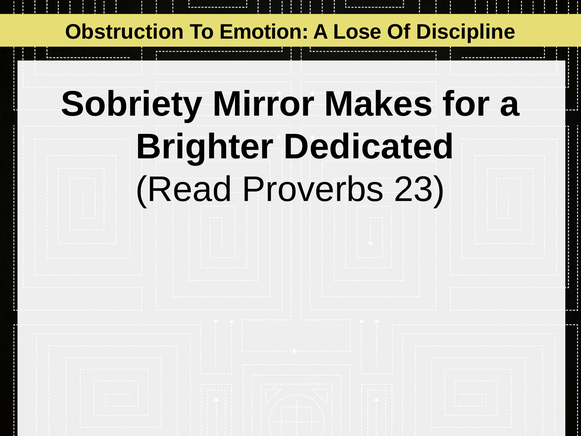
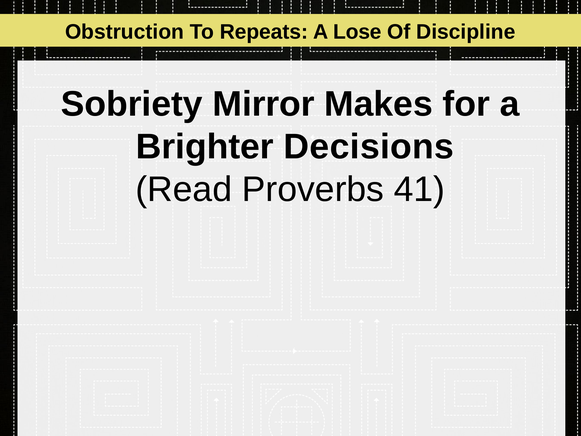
Emotion: Emotion -> Repeats (264, 32)
Dedicated: Dedicated -> Decisions (369, 147)
23: 23 -> 41 (419, 189)
